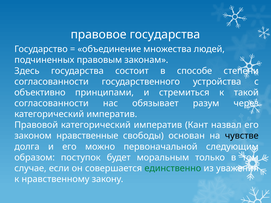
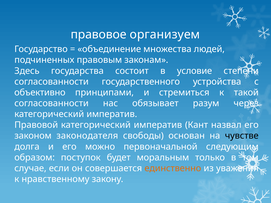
правовое государства: государства -> организуем (165, 35)
способе: способе -> условие (195, 71)
нравственные: нравственные -> законодателя (87, 136)
единственно colour: green -> orange (173, 168)
